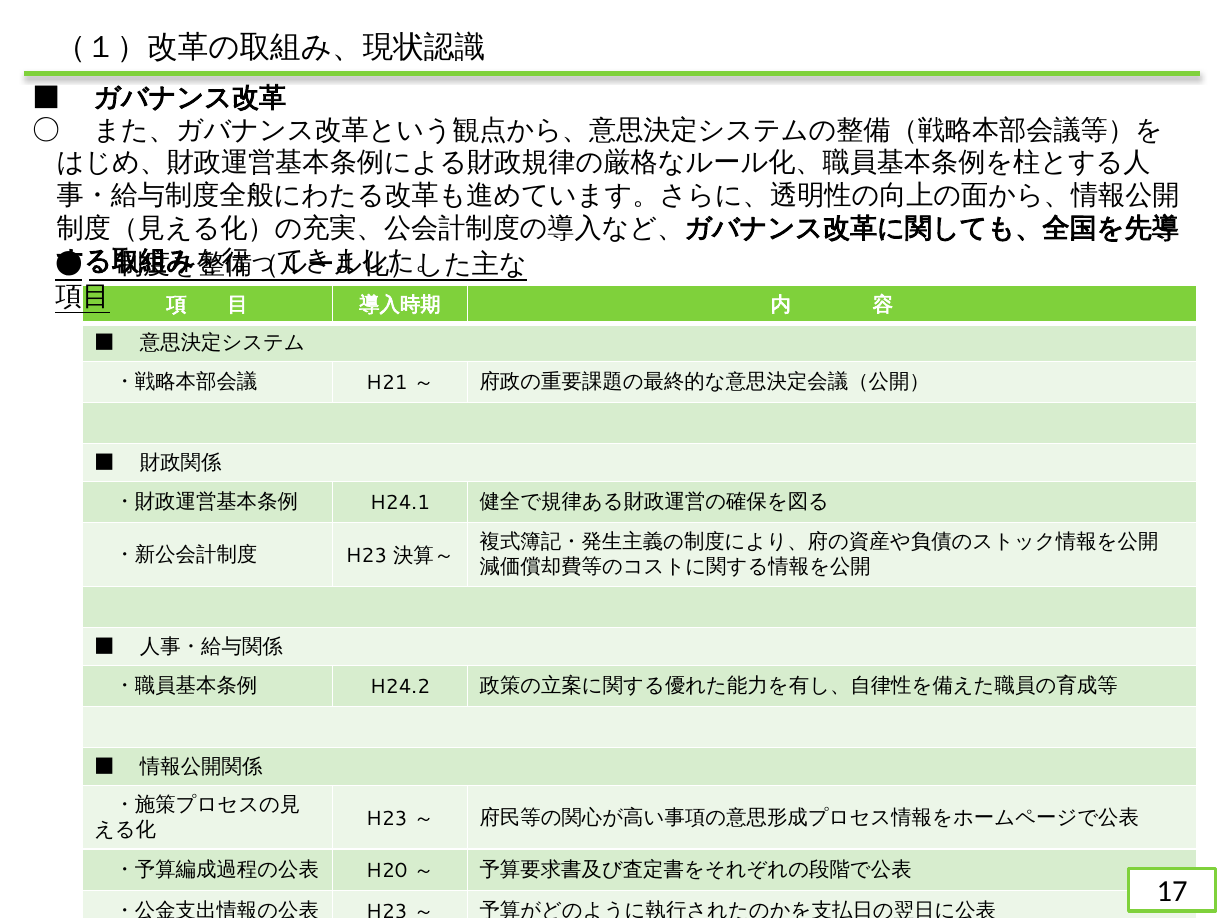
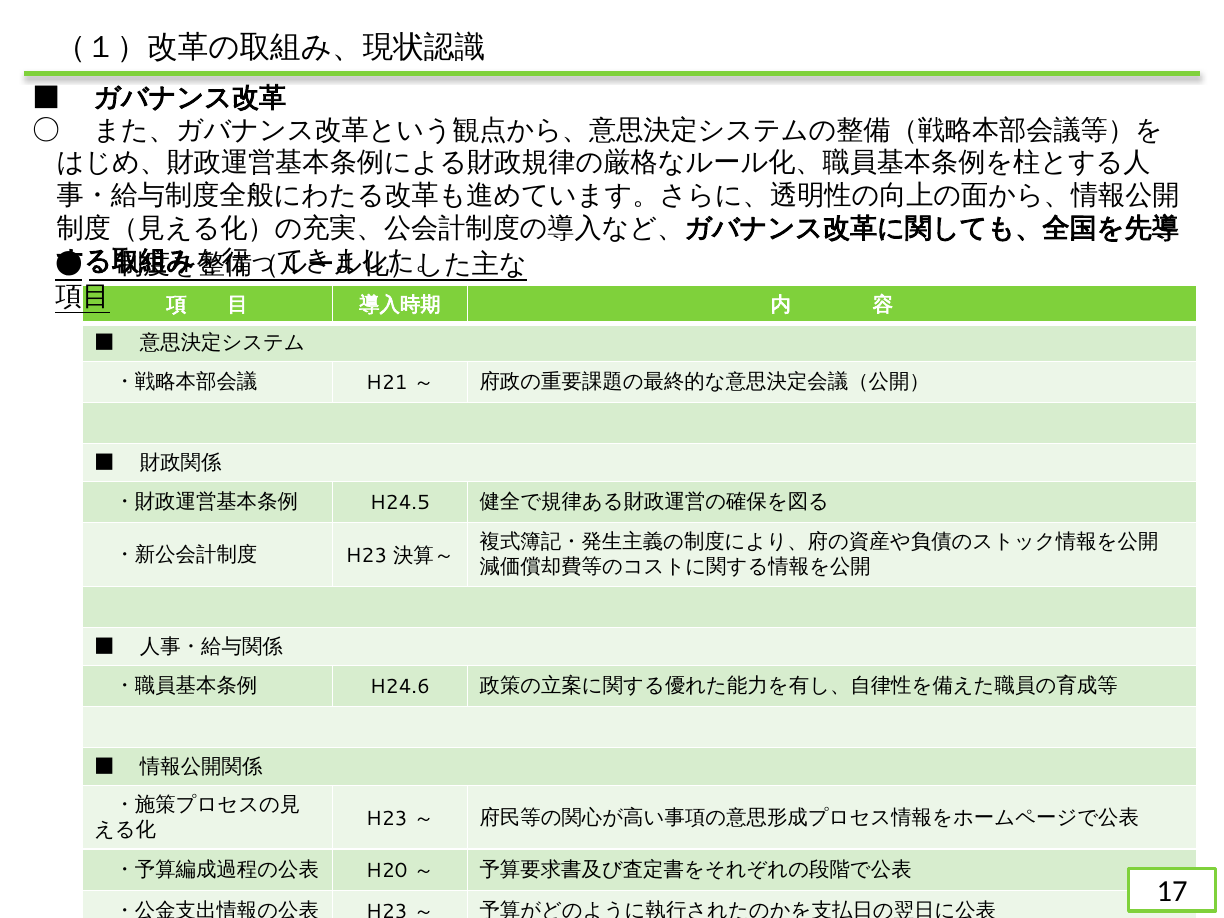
H24.1: H24.1 -> H24.5 (400, 503)
H24.2: H24.2 -> H24.6 (400, 687)
